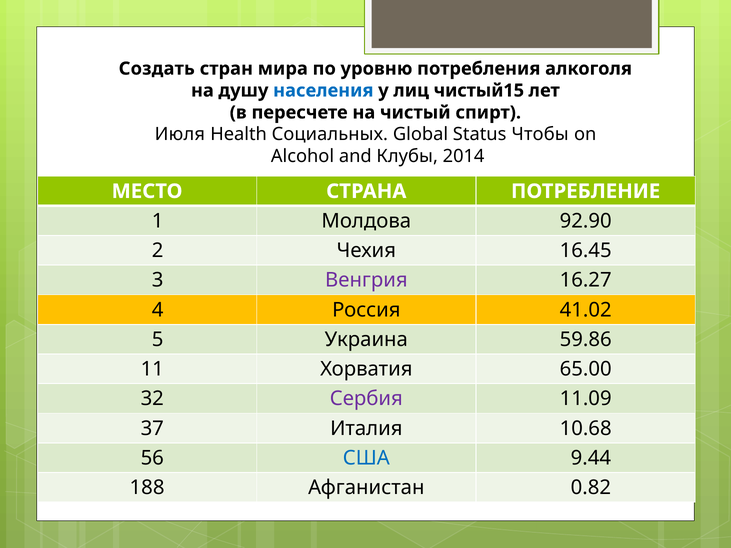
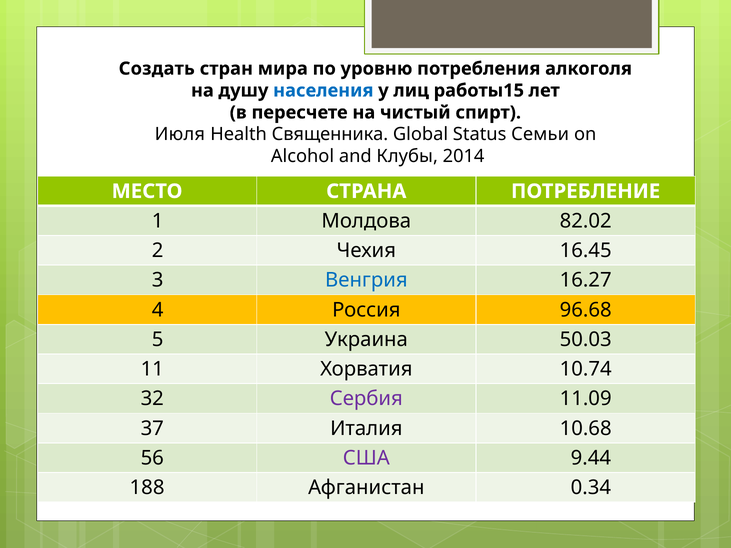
чистый15: чистый15 -> работы15 (479, 91)
Социальных: Социальных -> Священника (330, 134)
Чтобы: Чтобы -> Семьи (540, 134)
92.90: 92.90 -> 82.02 (586, 221)
Венгрия colour: purple -> blue (366, 280)
41.02: 41.02 -> 96.68 (586, 310)
59.86: 59.86 -> 50.03 (586, 340)
65.00: 65.00 -> 10.74 (586, 369)
США colour: blue -> purple (366, 458)
0.82: 0.82 -> 0.34 (591, 488)
